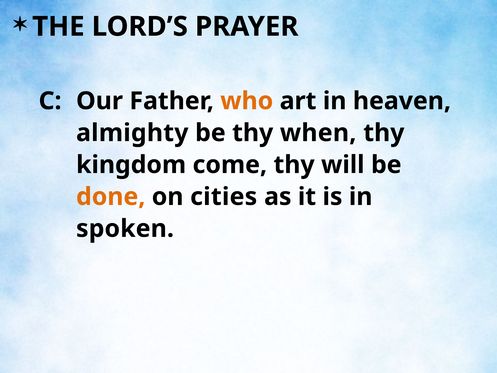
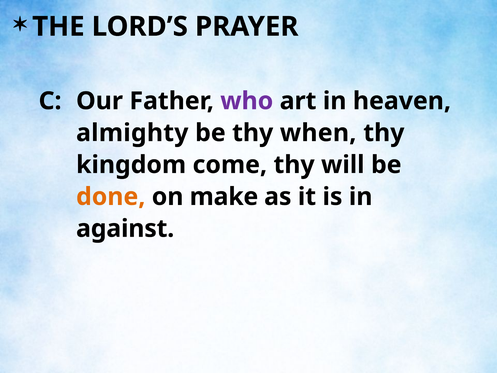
who colour: orange -> purple (247, 101)
cities: cities -> make (224, 197)
spoken: spoken -> against (125, 228)
